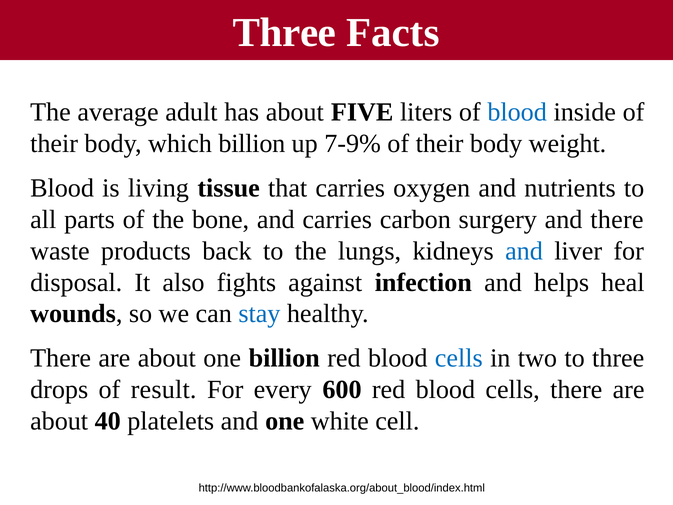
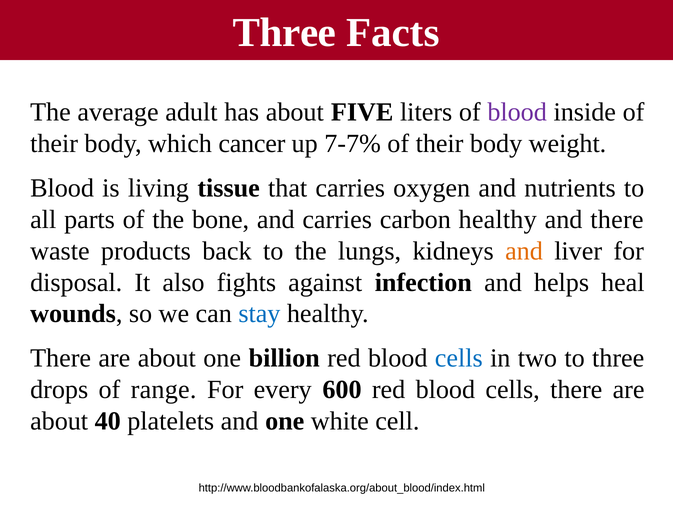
blood colour: blue -> purple (517, 112)
which billion: billion -> cancer (252, 143)
7-9%: 7-9% -> 7-7% (353, 143)
carbon surgery: surgery -> healthy (498, 219)
and colour: blue -> orange (524, 251)
result: result -> range (164, 390)
